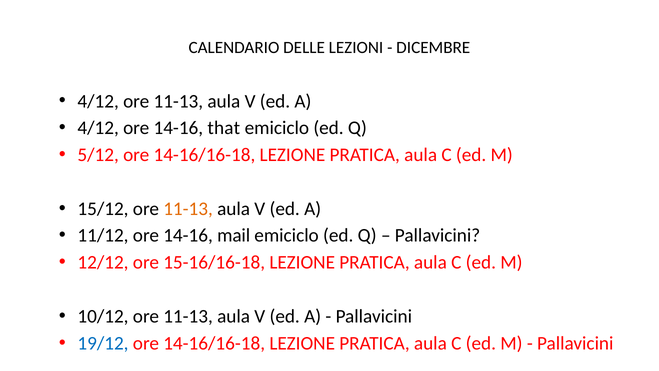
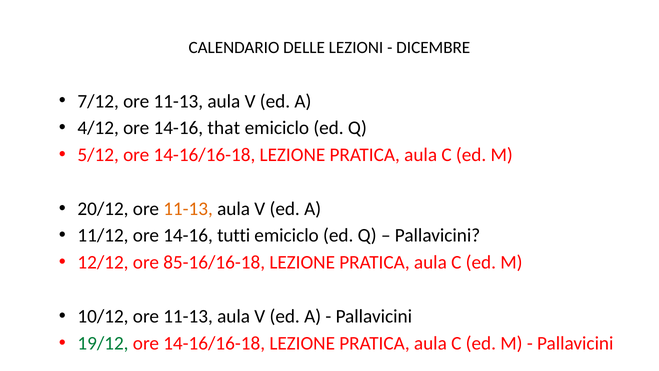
4/12: 4/12 -> 7/12 (98, 101)
15/12: 15/12 -> 20/12 (103, 209)
mail: mail -> tutti (234, 235)
15-16/16-18: 15-16/16-18 -> 85-16/16-18 (214, 262)
19/12 colour: blue -> green (103, 343)
